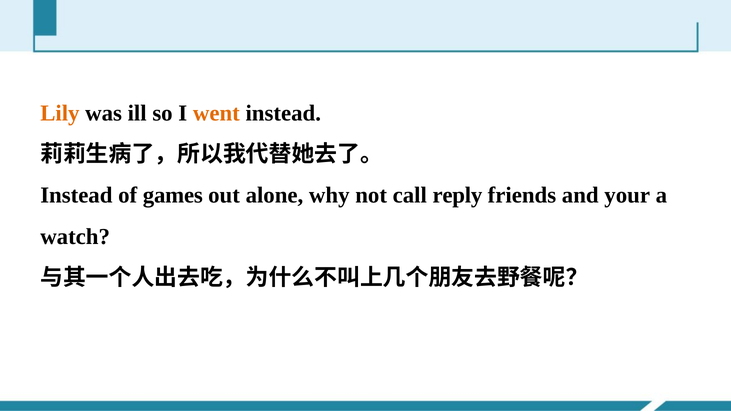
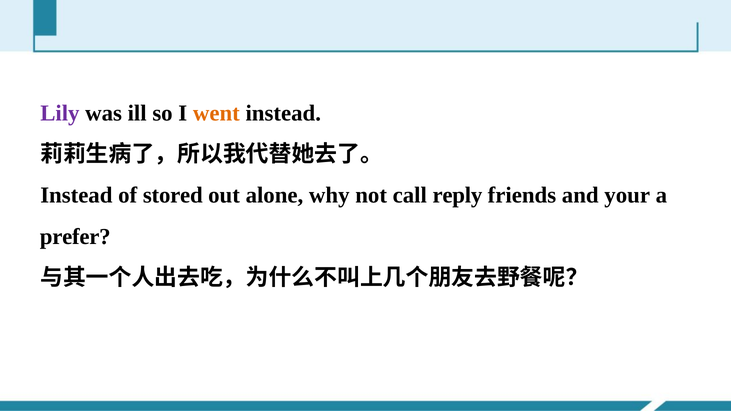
Lily colour: orange -> purple (60, 113)
games: games -> stored (173, 196)
watch: watch -> prefer (75, 237)
